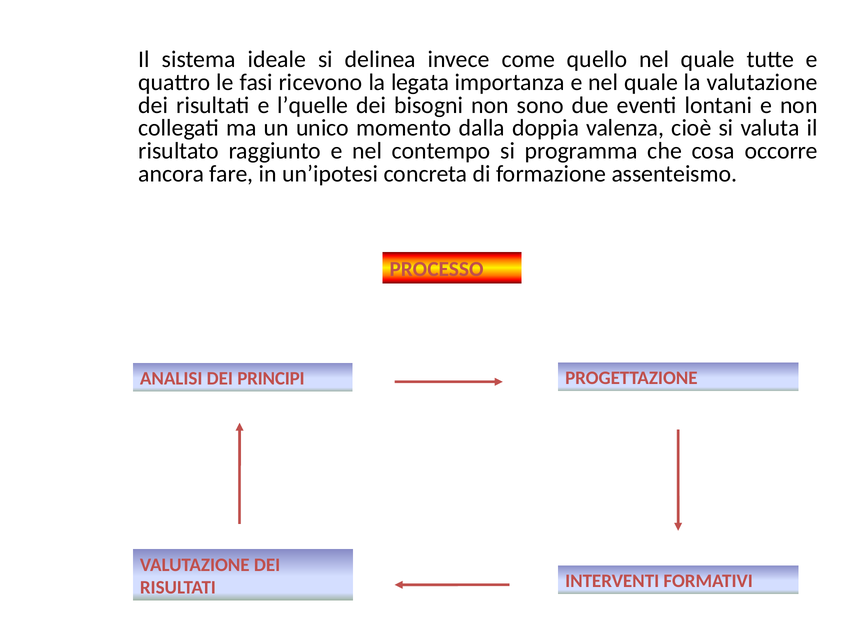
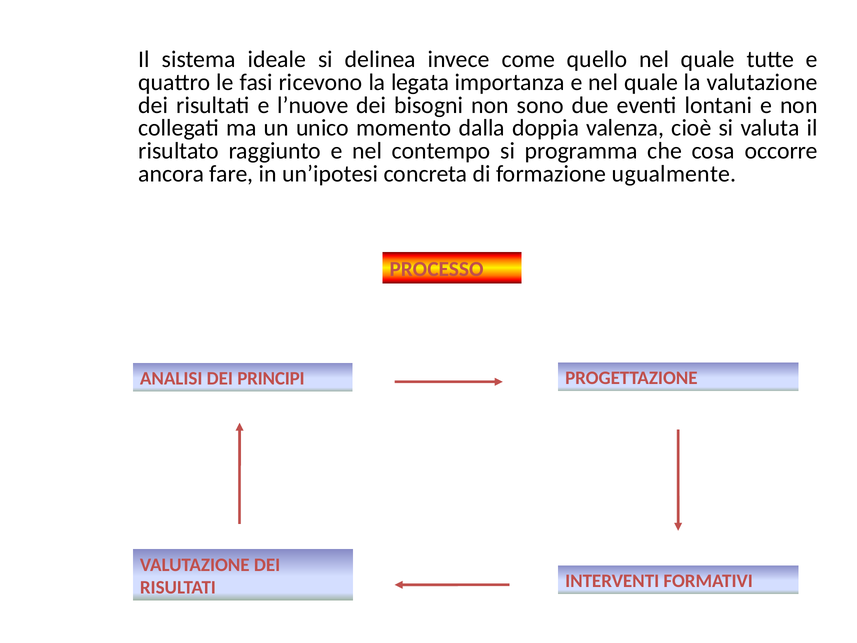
l’quelle: l’quelle -> l’nuove (313, 105)
assenteismo: assenteismo -> ugualmente (674, 174)
